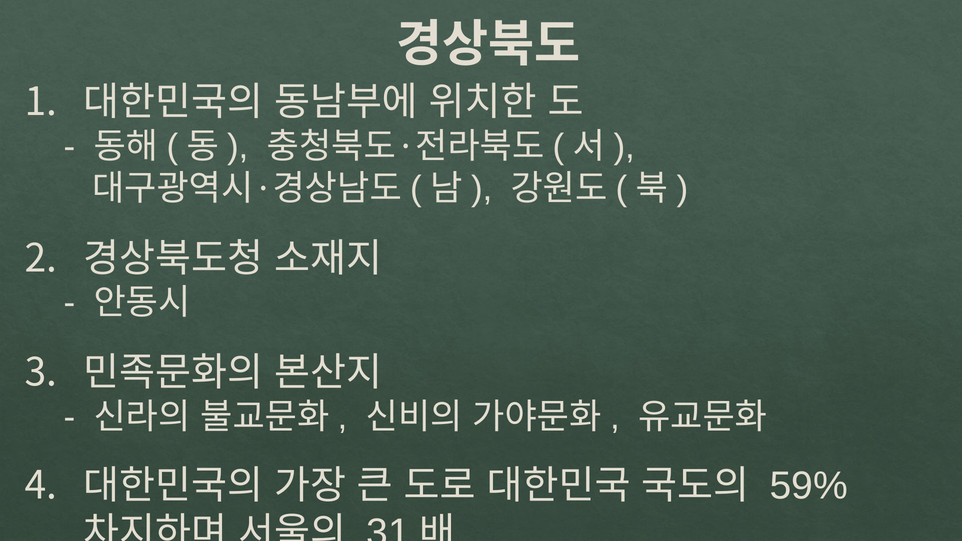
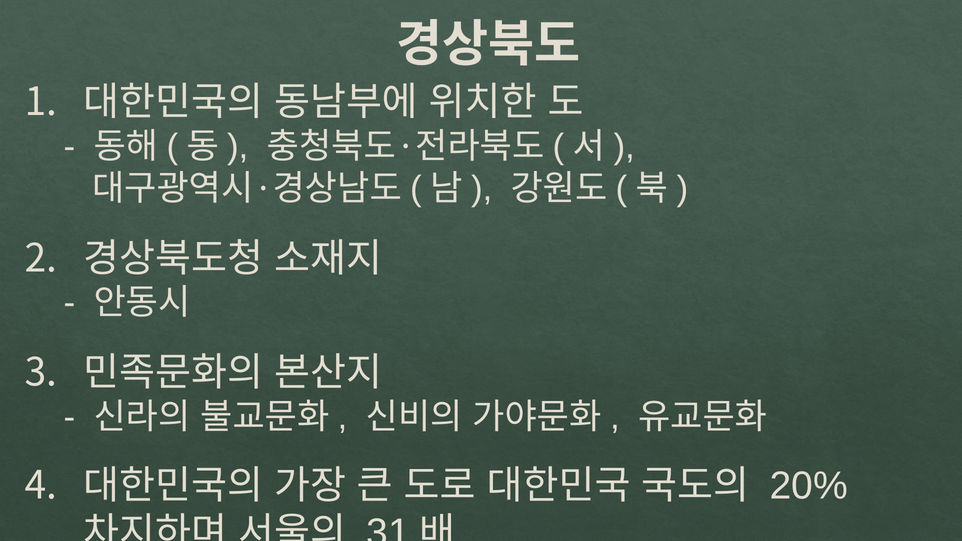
59%: 59% -> 20% (809, 486)
